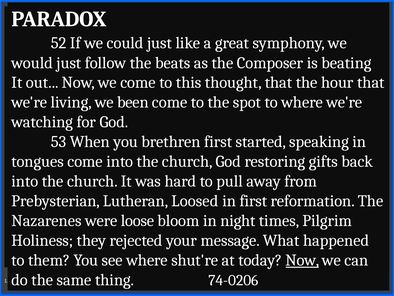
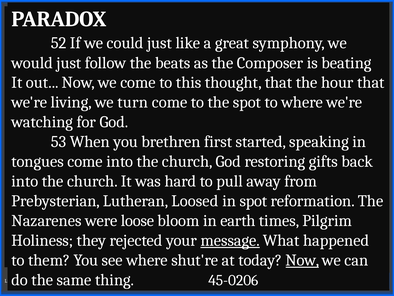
been: been -> turn (133, 102)
in first: first -> spot (253, 201)
night: night -> earth (238, 220)
message underline: none -> present (230, 240)
74-0206: 74-0206 -> 45-0206 (233, 280)
